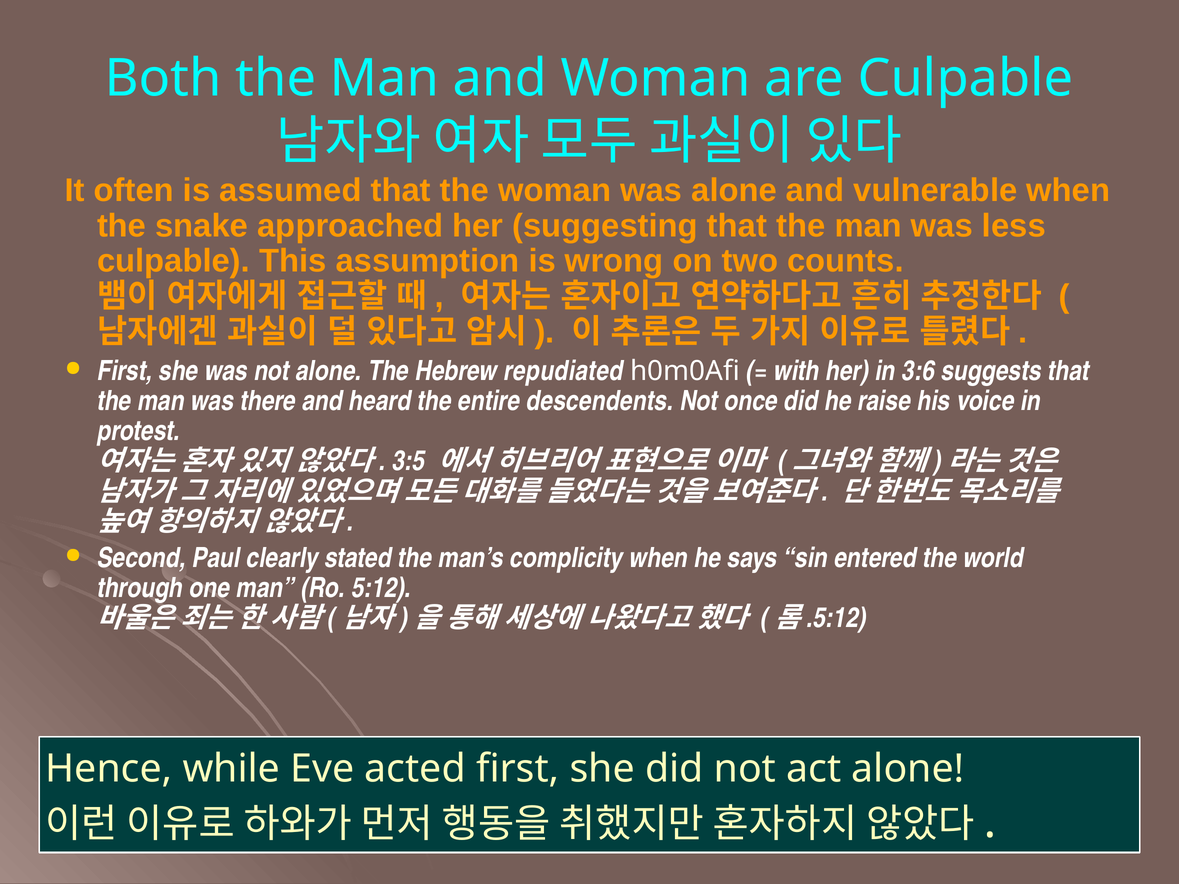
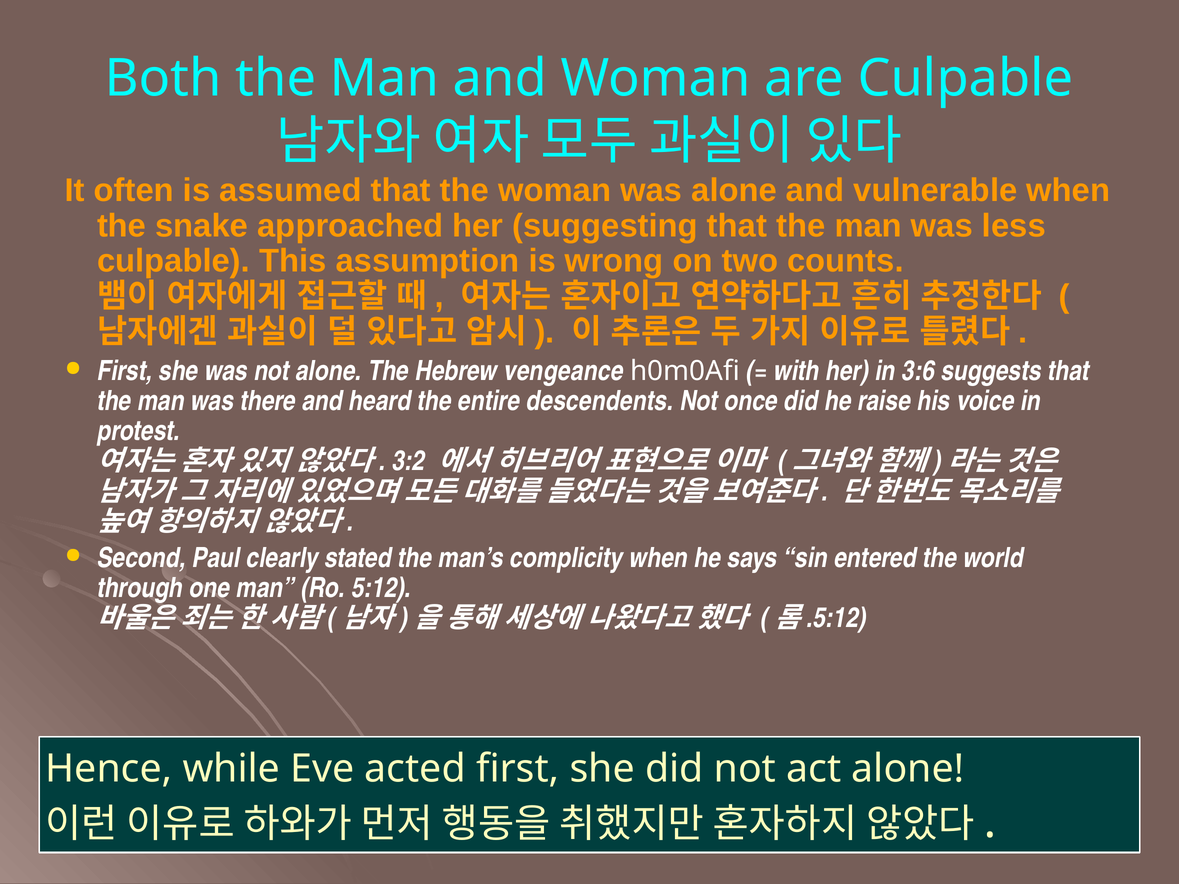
repudiated: repudiated -> vengeance (563, 371)
3:5: 3:5 -> 3:2 (409, 461)
